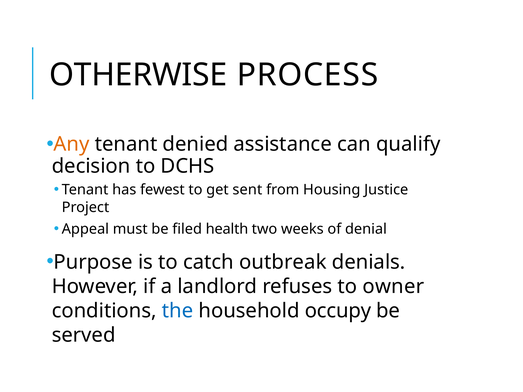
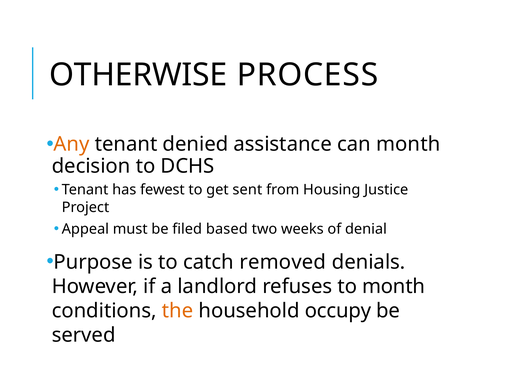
can qualify: qualify -> month (408, 144)
health: health -> based (227, 229)
outbreak: outbreak -> removed (283, 262)
to owner: owner -> month (394, 287)
the colour: blue -> orange (178, 311)
